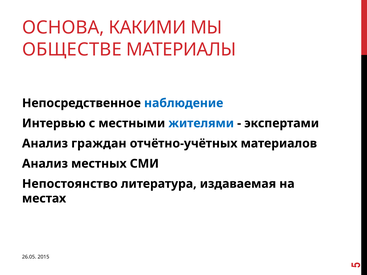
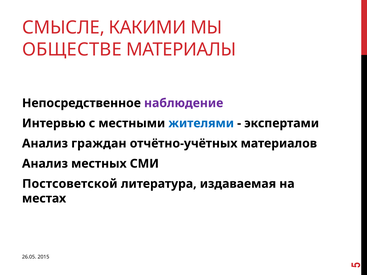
ОСНОВА: ОСНОВА -> СМЫСЛЕ (63, 28)
наблюдение colour: blue -> purple (184, 103)
Непостоянство: Непостоянство -> Постсоветской (70, 184)
